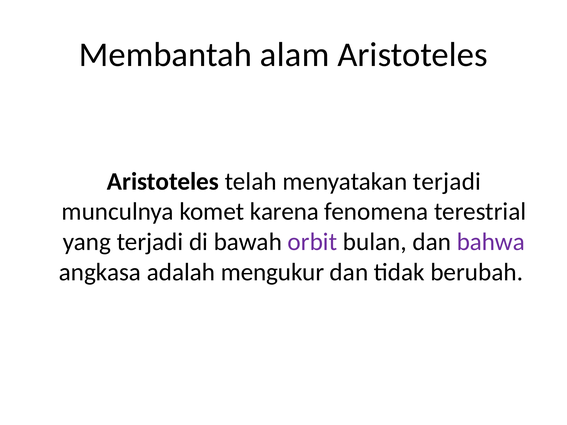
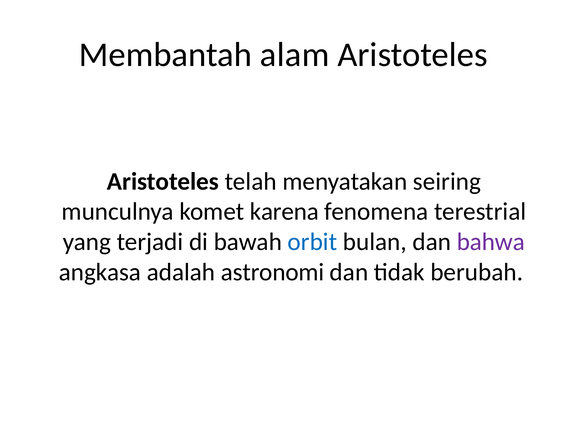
menyatakan terjadi: terjadi -> seiring (447, 181)
orbit colour: purple -> blue (312, 242)
mengukur: mengukur -> astronomi (273, 272)
